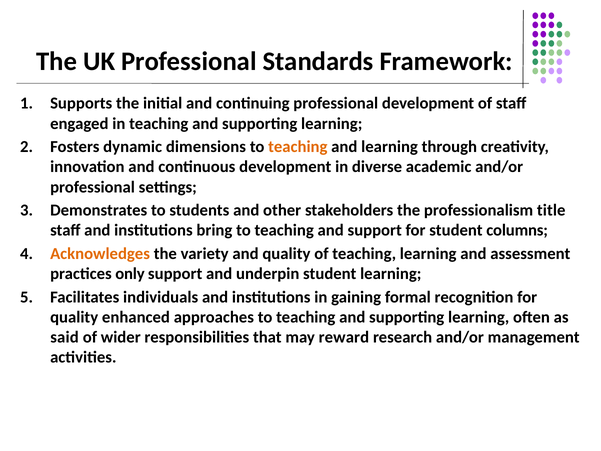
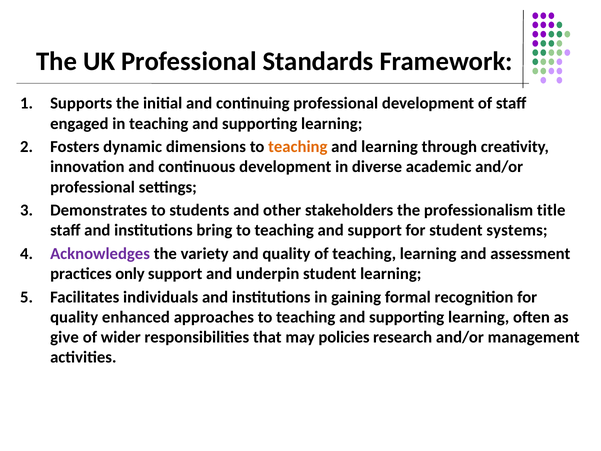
columns: columns -> systems (517, 230)
Acknowledges colour: orange -> purple (100, 254)
said: said -> give (65, 337)
reward: reward -> policies (344, 337)
